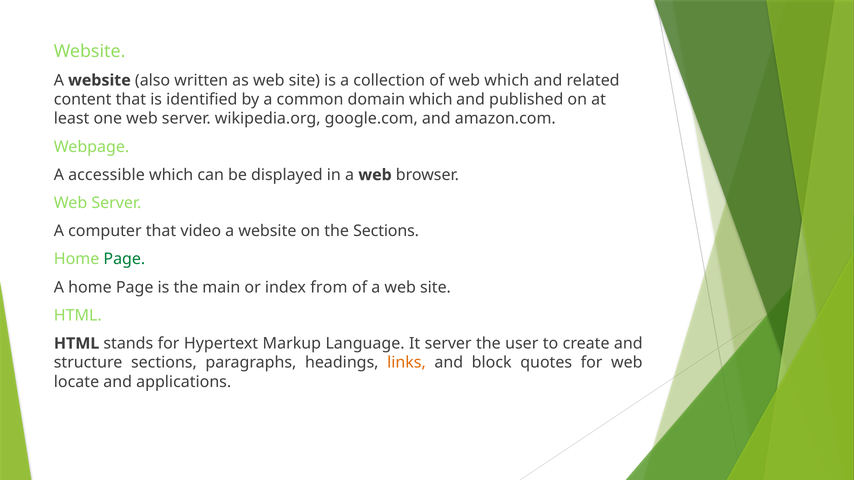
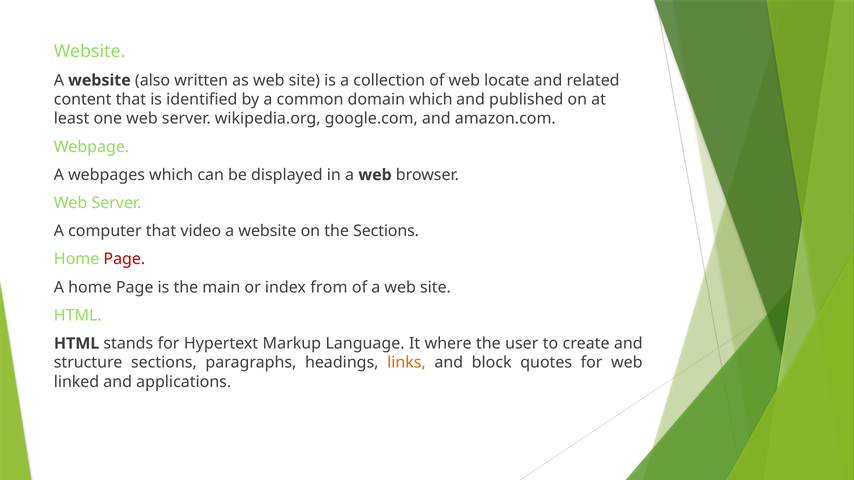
web which: which -> locate (507, 80)
accessible: accessible -> webpages (107, 175)
Page colour: green -> red (124, 259)
It server: server -> where (448, 344)
locate: locate -> linked (77, 382)
